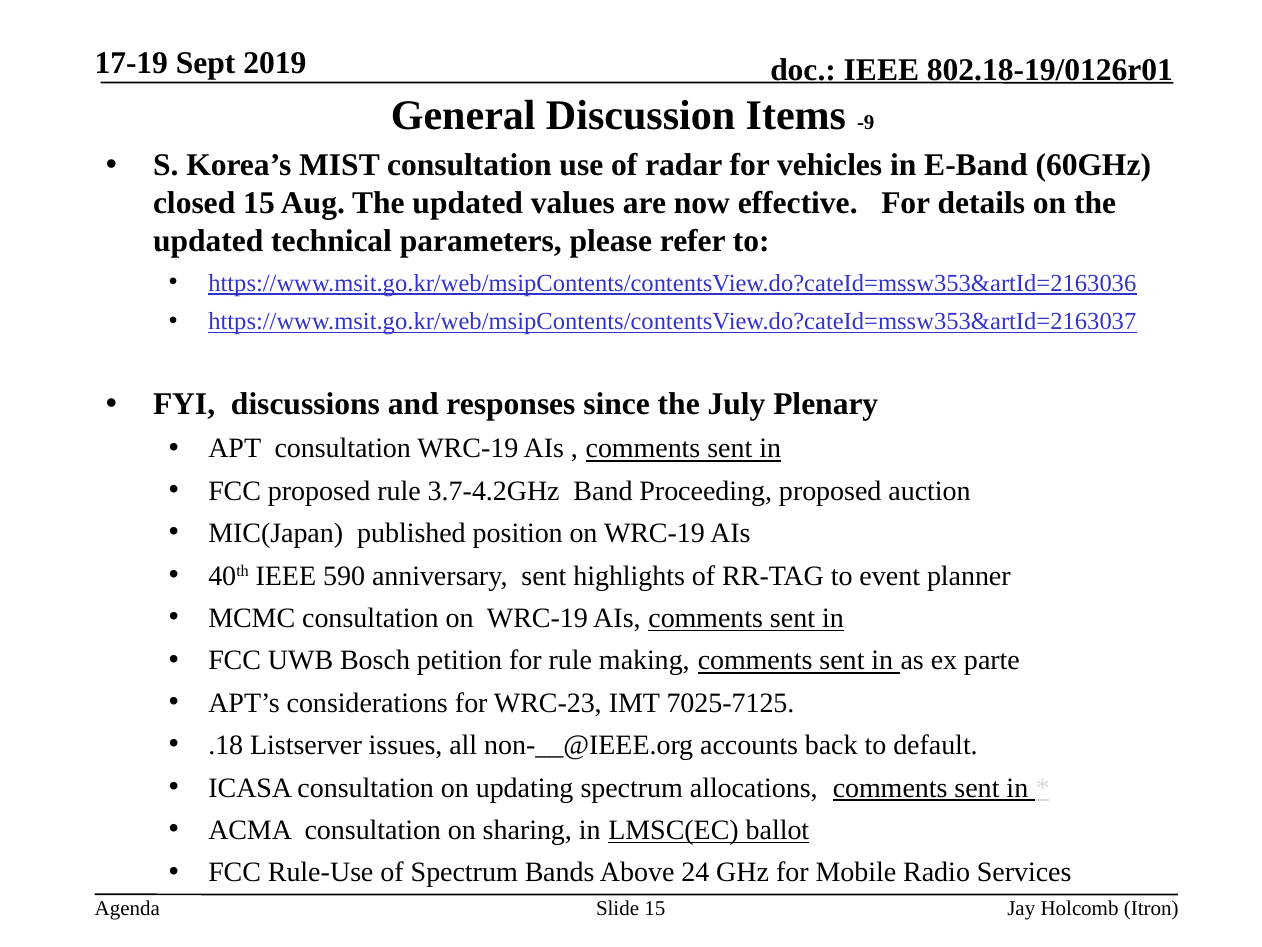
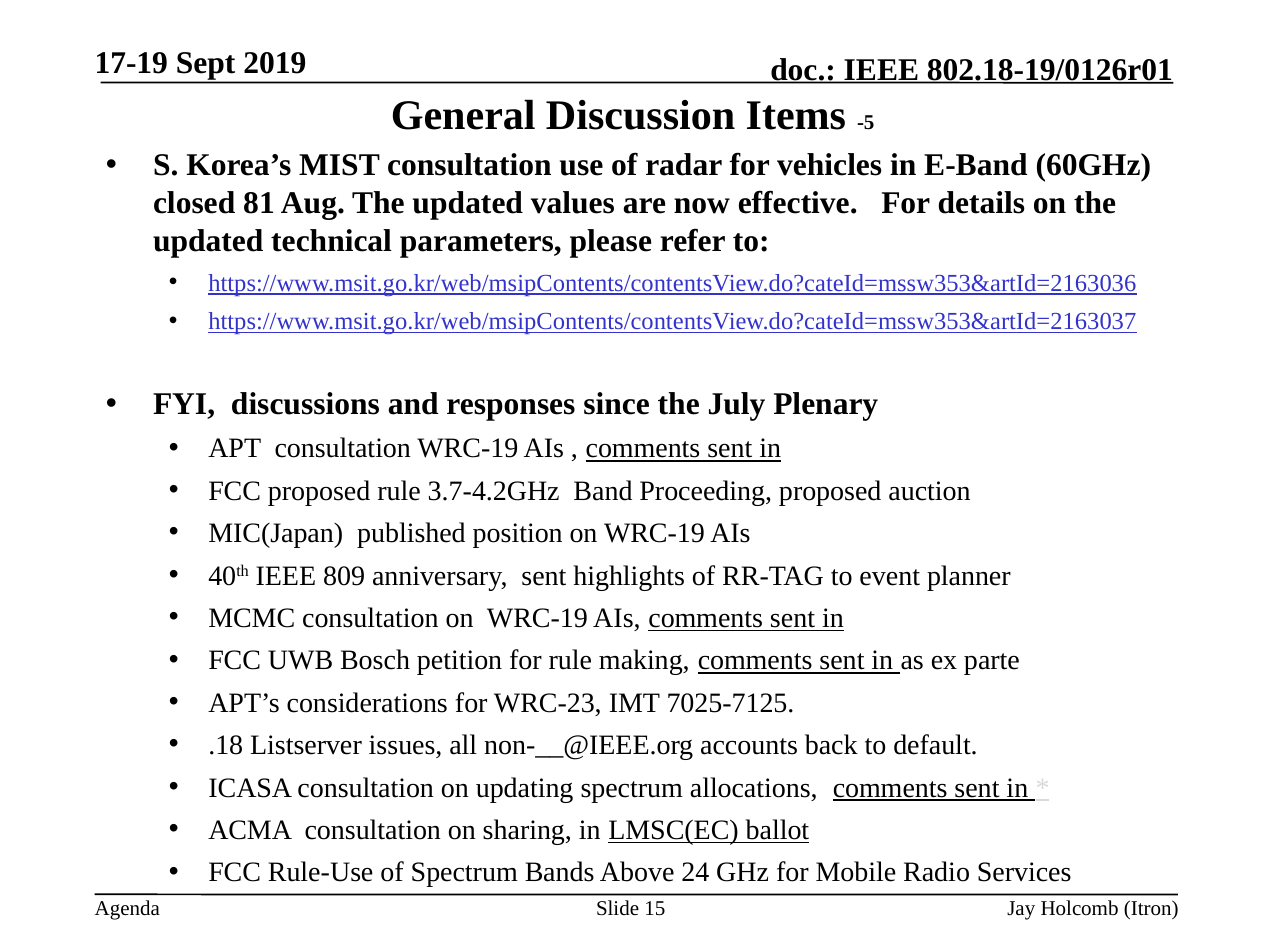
-9: -9 -> -5 (866, 122)
closed 15: 15 -> 81 (259, 203)
590: 590 -> 809 (344, 575)
